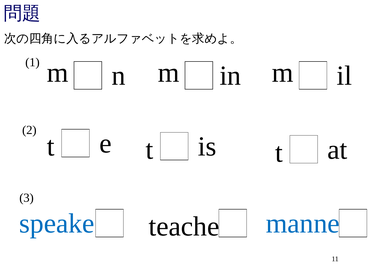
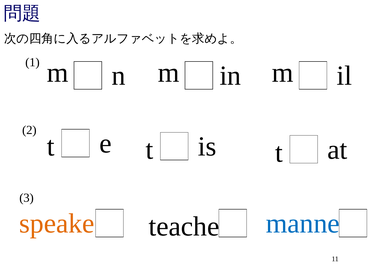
speake colour: blue -> orange (57, 224)
